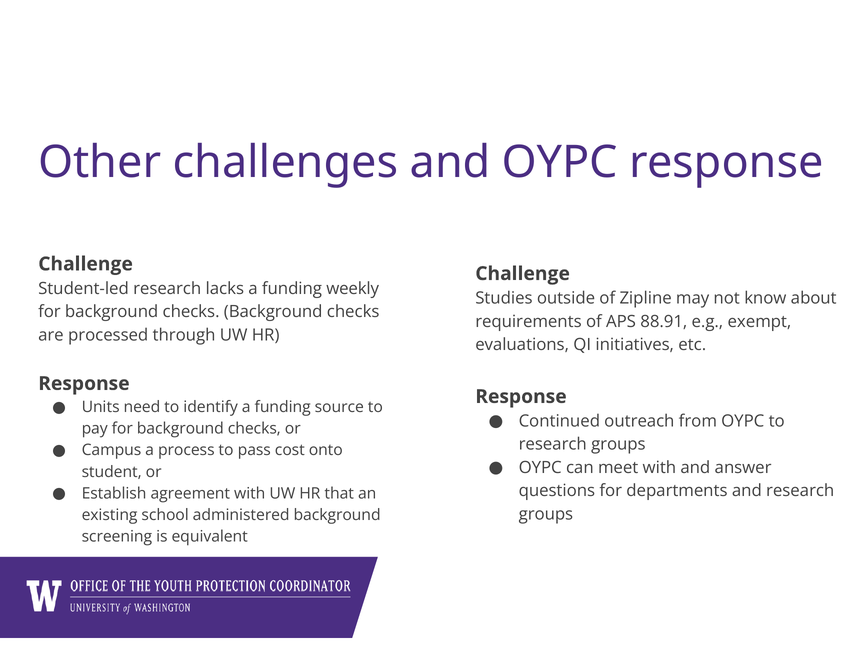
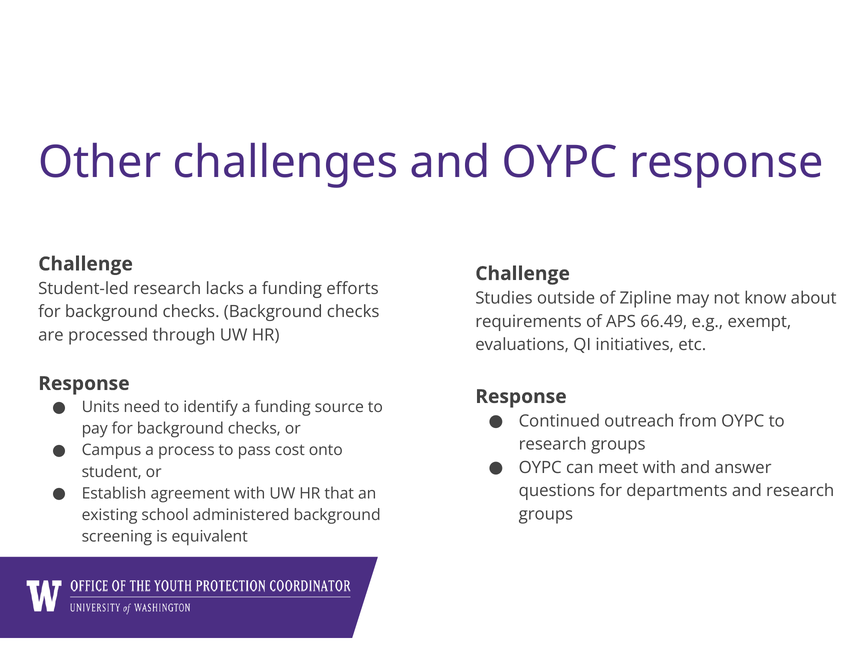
weekly: weekly -> efforts (353, 289)
88.91: 88.91 -> 66.49 (664, 321)
